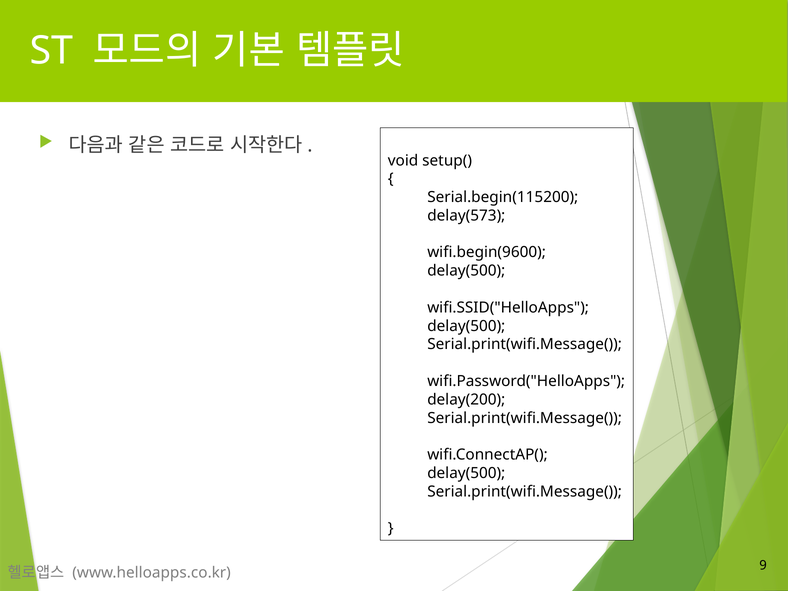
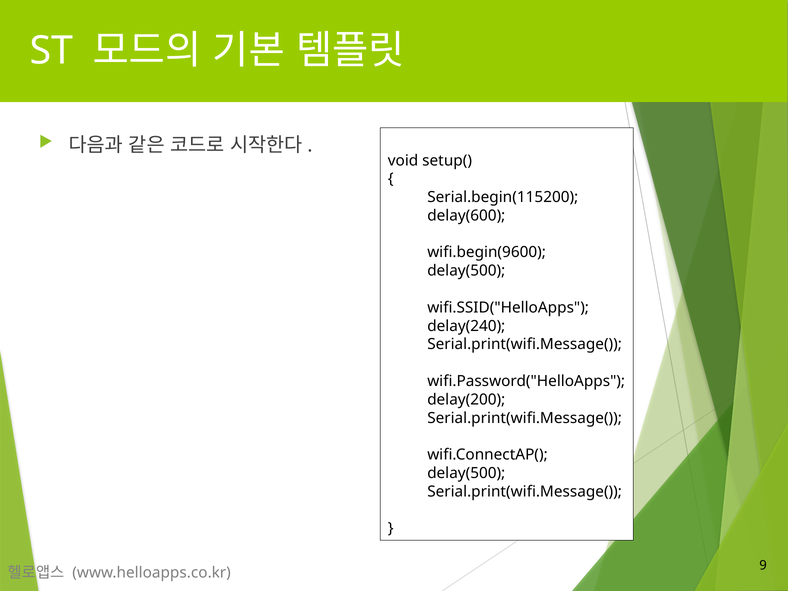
delay(573: delay(573 -> delay(600 (466, 216)
delay(500: delay(500 -> delay(240 (466, 326)
